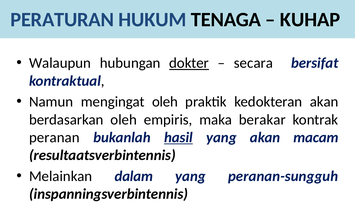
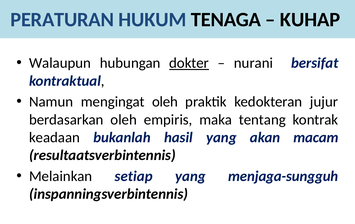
secara: secara -> nurani (253, 63)
kedokteran akan: akan -> jujur (324, 102)
berakar: berakar -> tentang (262, 119)
peranan: peranan -> keadaan (54, 137)
hasil underline: present -> none (178, 137)
dalam: dalam -> setiap (134, 176)
peranan-sungguh: peranan-sungguh -> menjaga-sungguh (283, 176)
